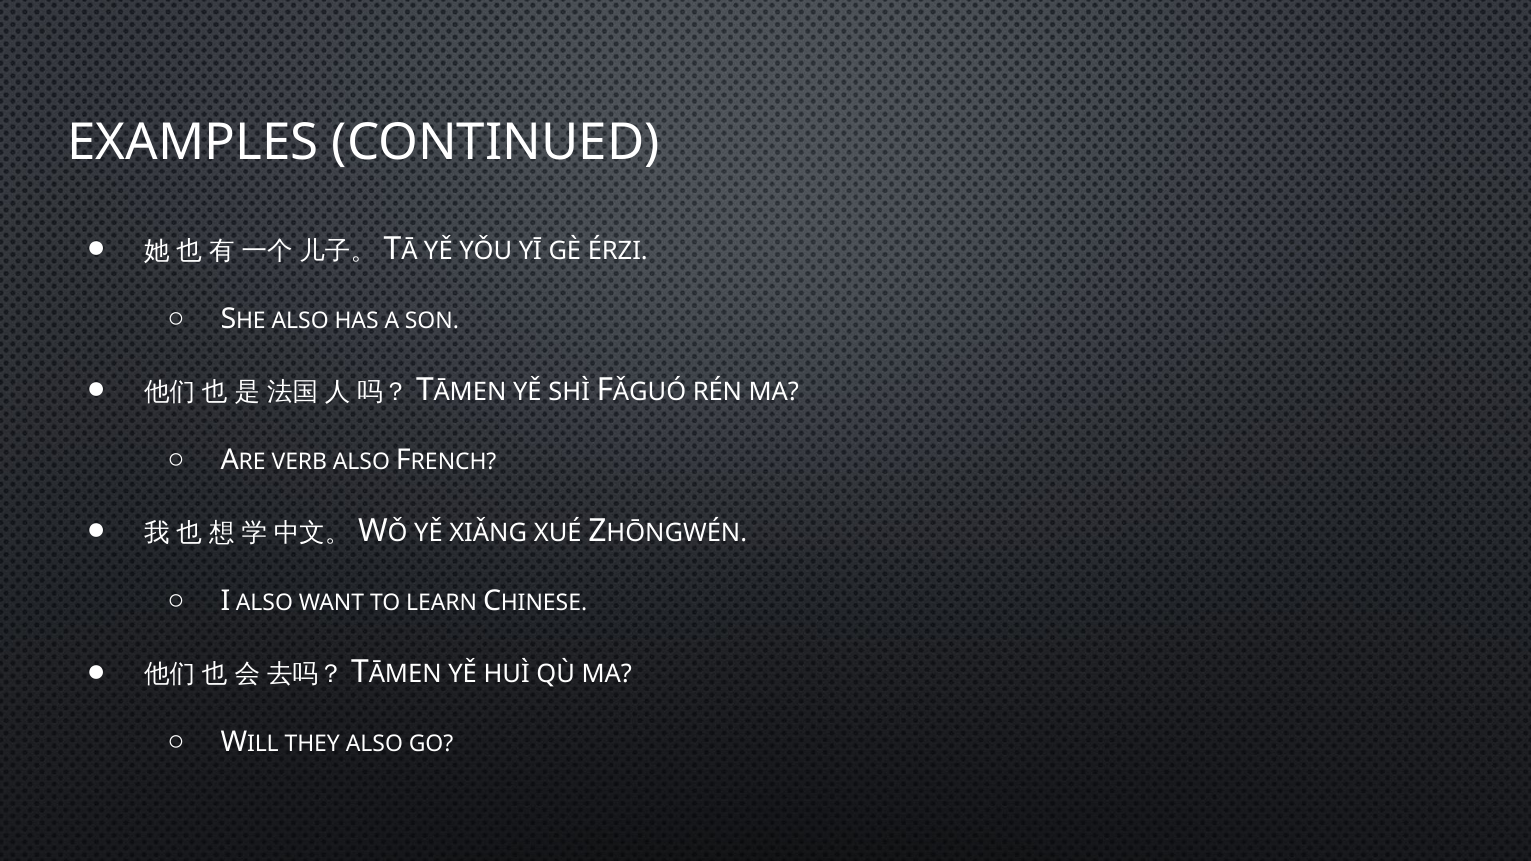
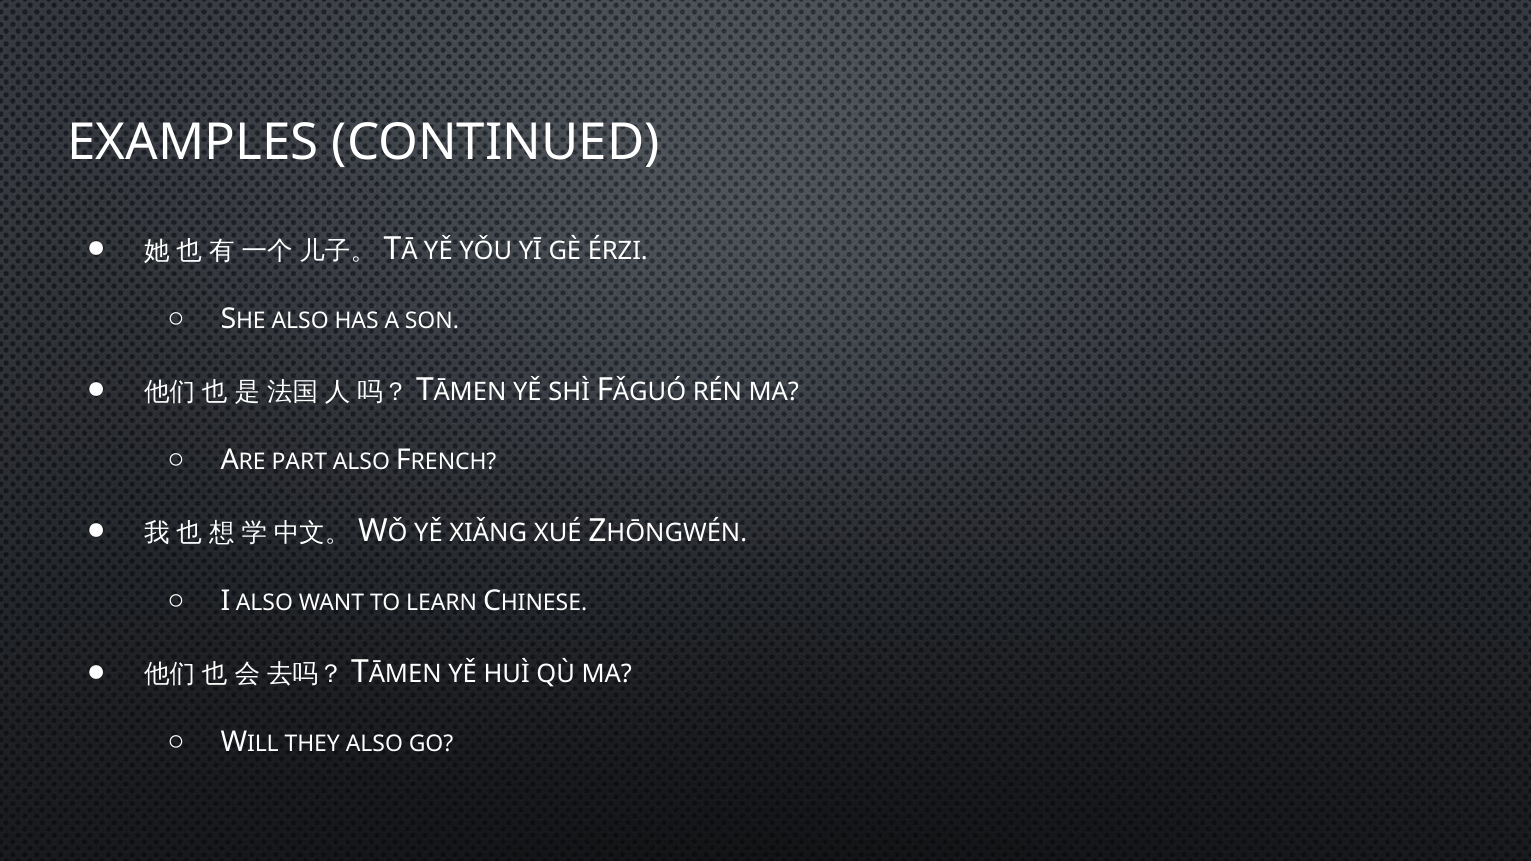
VERB: VERB -> PART (299, 462)
